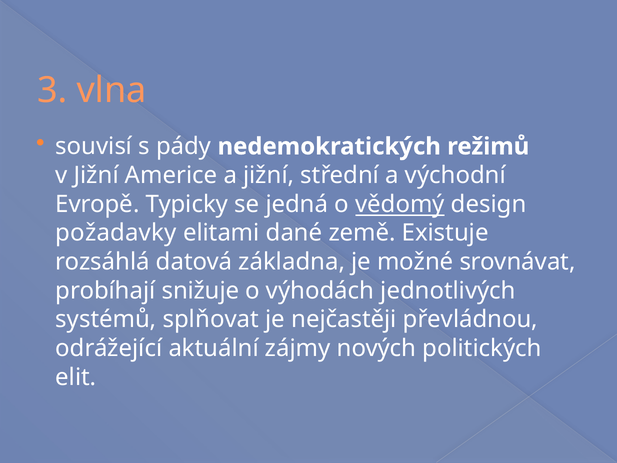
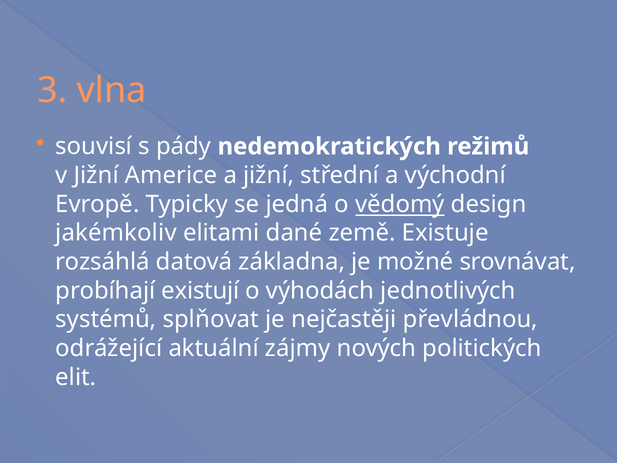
požadavky: požadavky -> jakémkoliv (116, 233)
snižuje: snižuje -> existují (201, 290)
